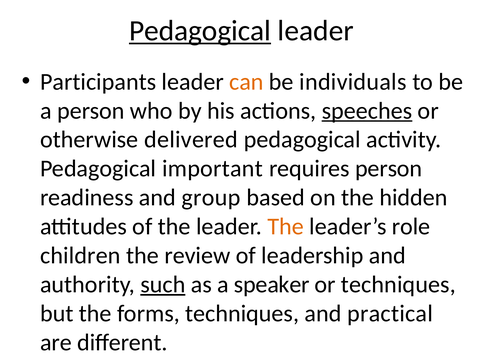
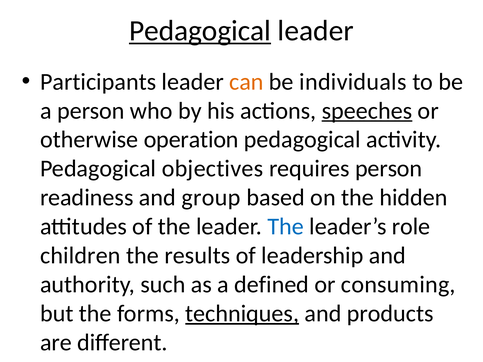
delivered: delivered -> operation (191, 140)
important: important -> objectives (213, 169)
The colour: orange -> blue (286, 227)
review: review -> results (197, 256)
such underline: present -> none (163, 285)
speaker: speaker -> defined (272, 285)
or techniques: techniques -> consuming (398, 285)
techniques underline: none -> present (242, 314)
practical: practical -> products (390, 314)
